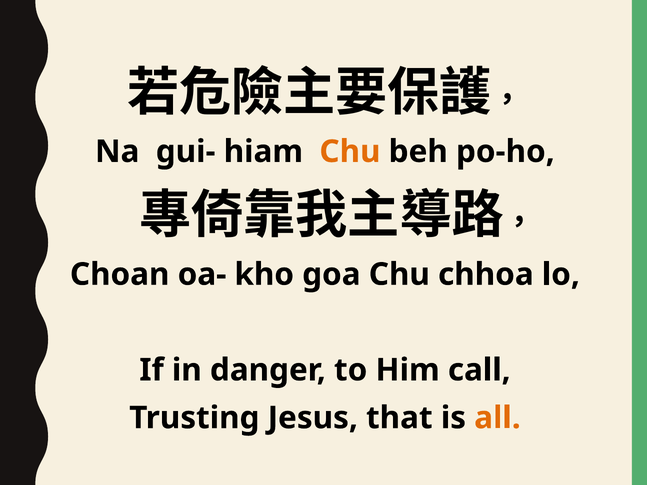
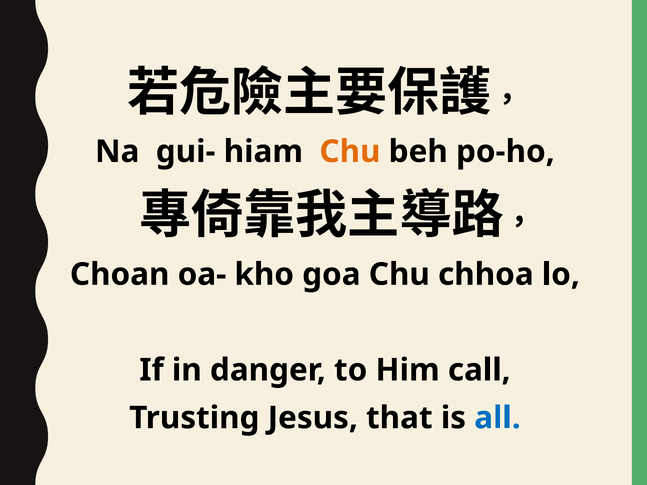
all colour: orange -> blue (497, 418)
